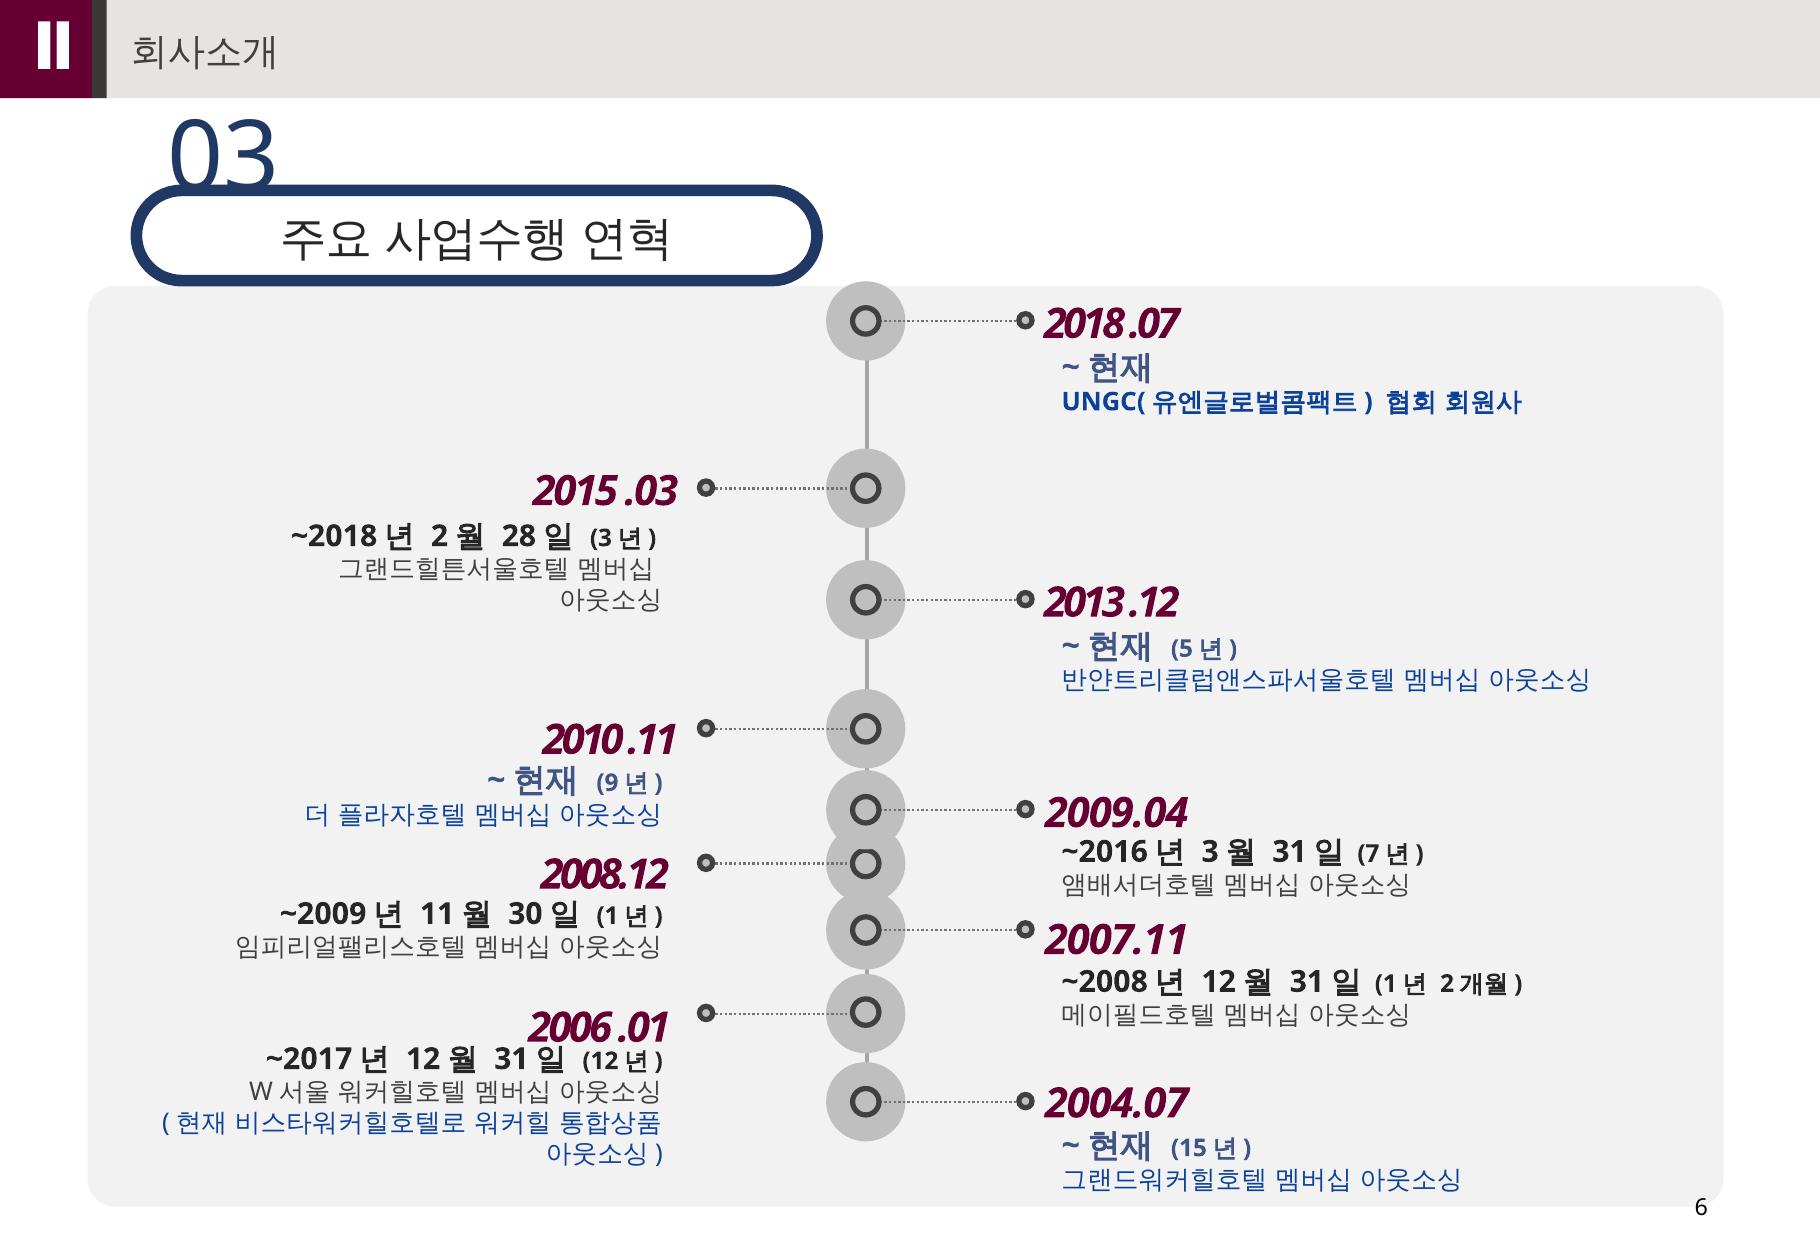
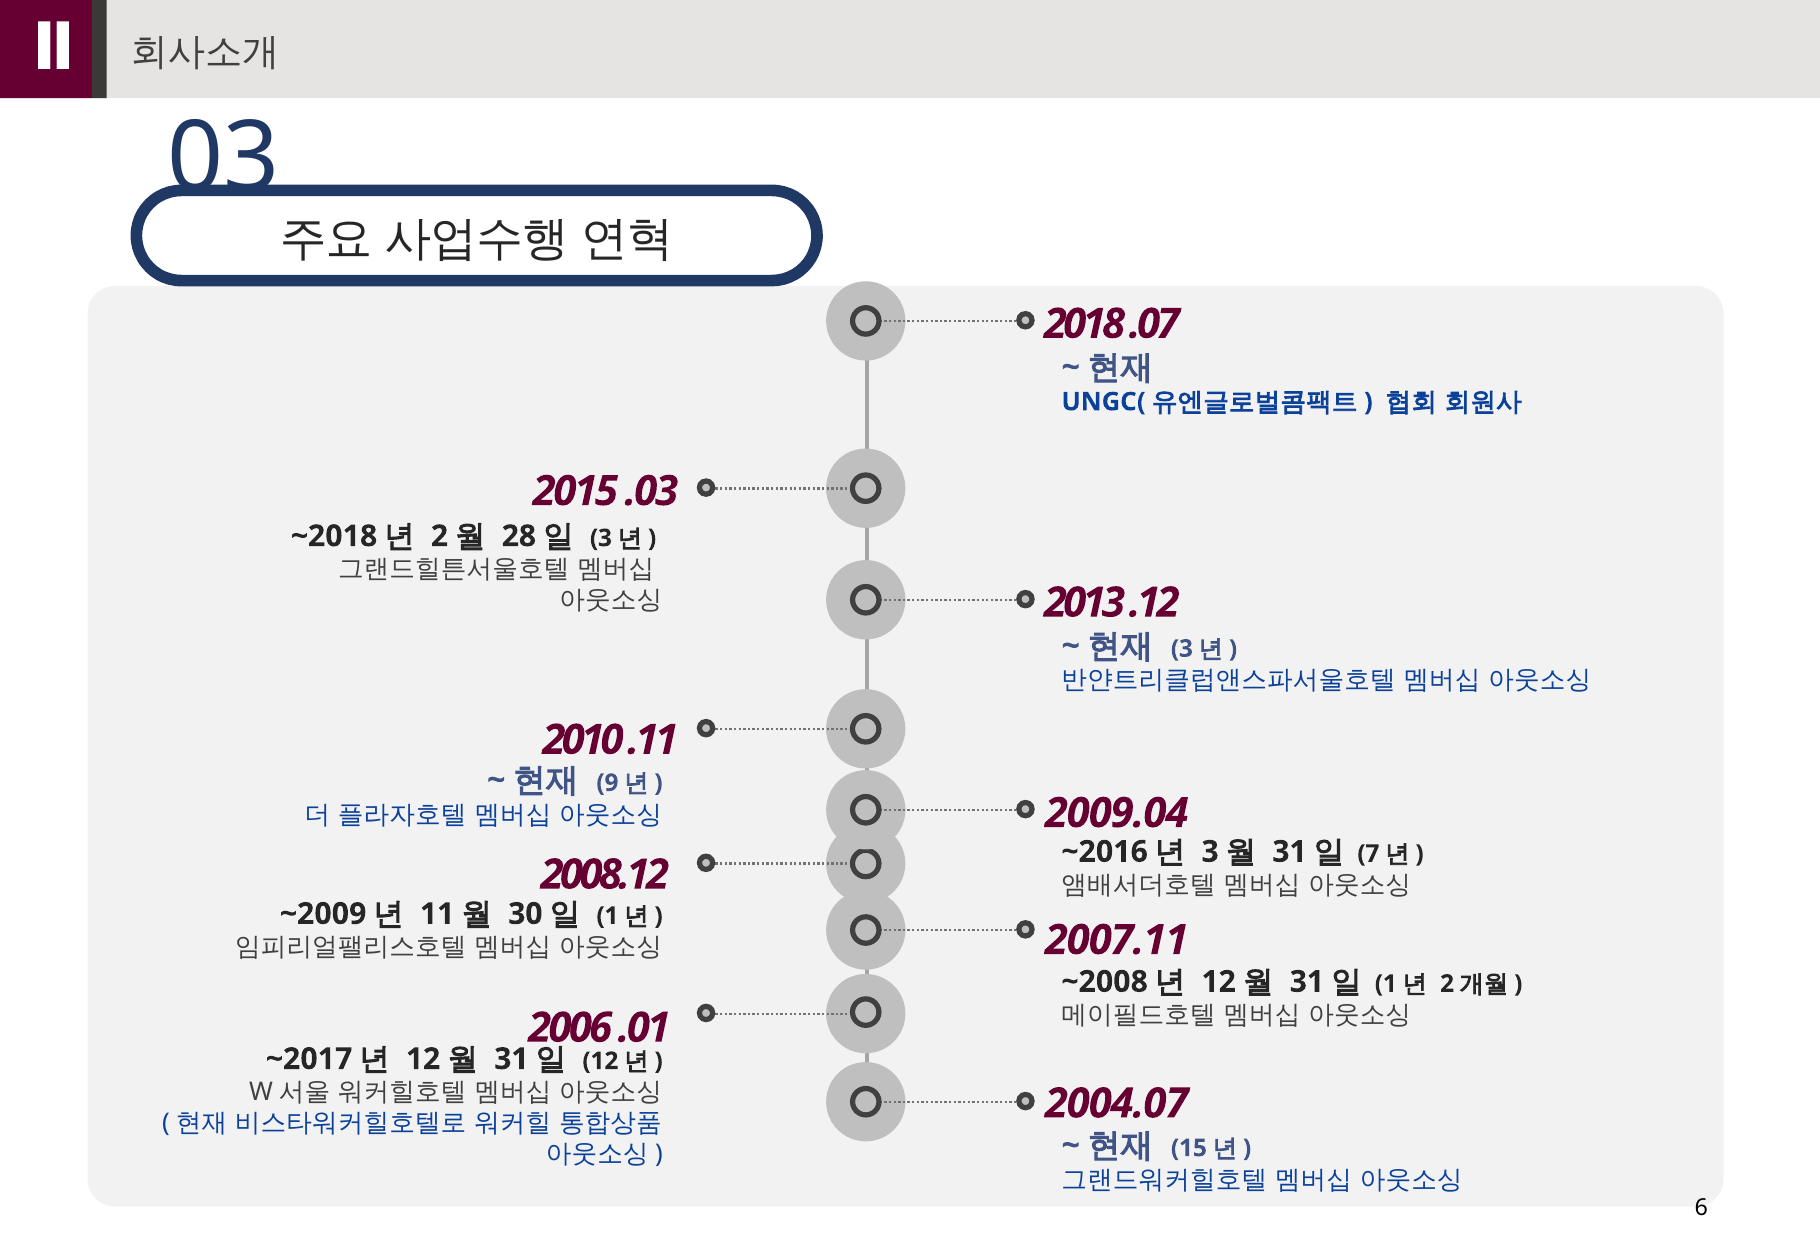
5: 5 -> 3 (1182, 649)
